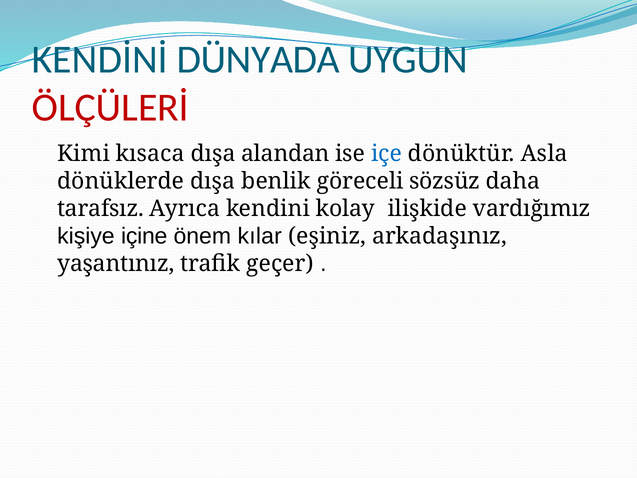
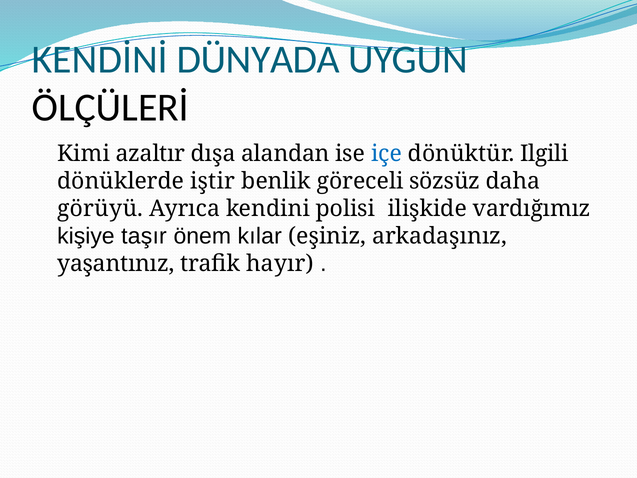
ÖLÇÜLERİ colour: red -> black (110, 108)
kısaca: kısaca -> azaltır (150, 153)
Asla: Asla -> Ilgili (544, 153)
dönüklerde dışa: dışa -> iştir (213, 181)
tarafsız: tarafsız -> görüyü (100, 209)
kolay: kolay -> polisi (345, 209)
içine: içine -> taşır (144, 236)
geçer: geçer -> hayır (280, 264)
